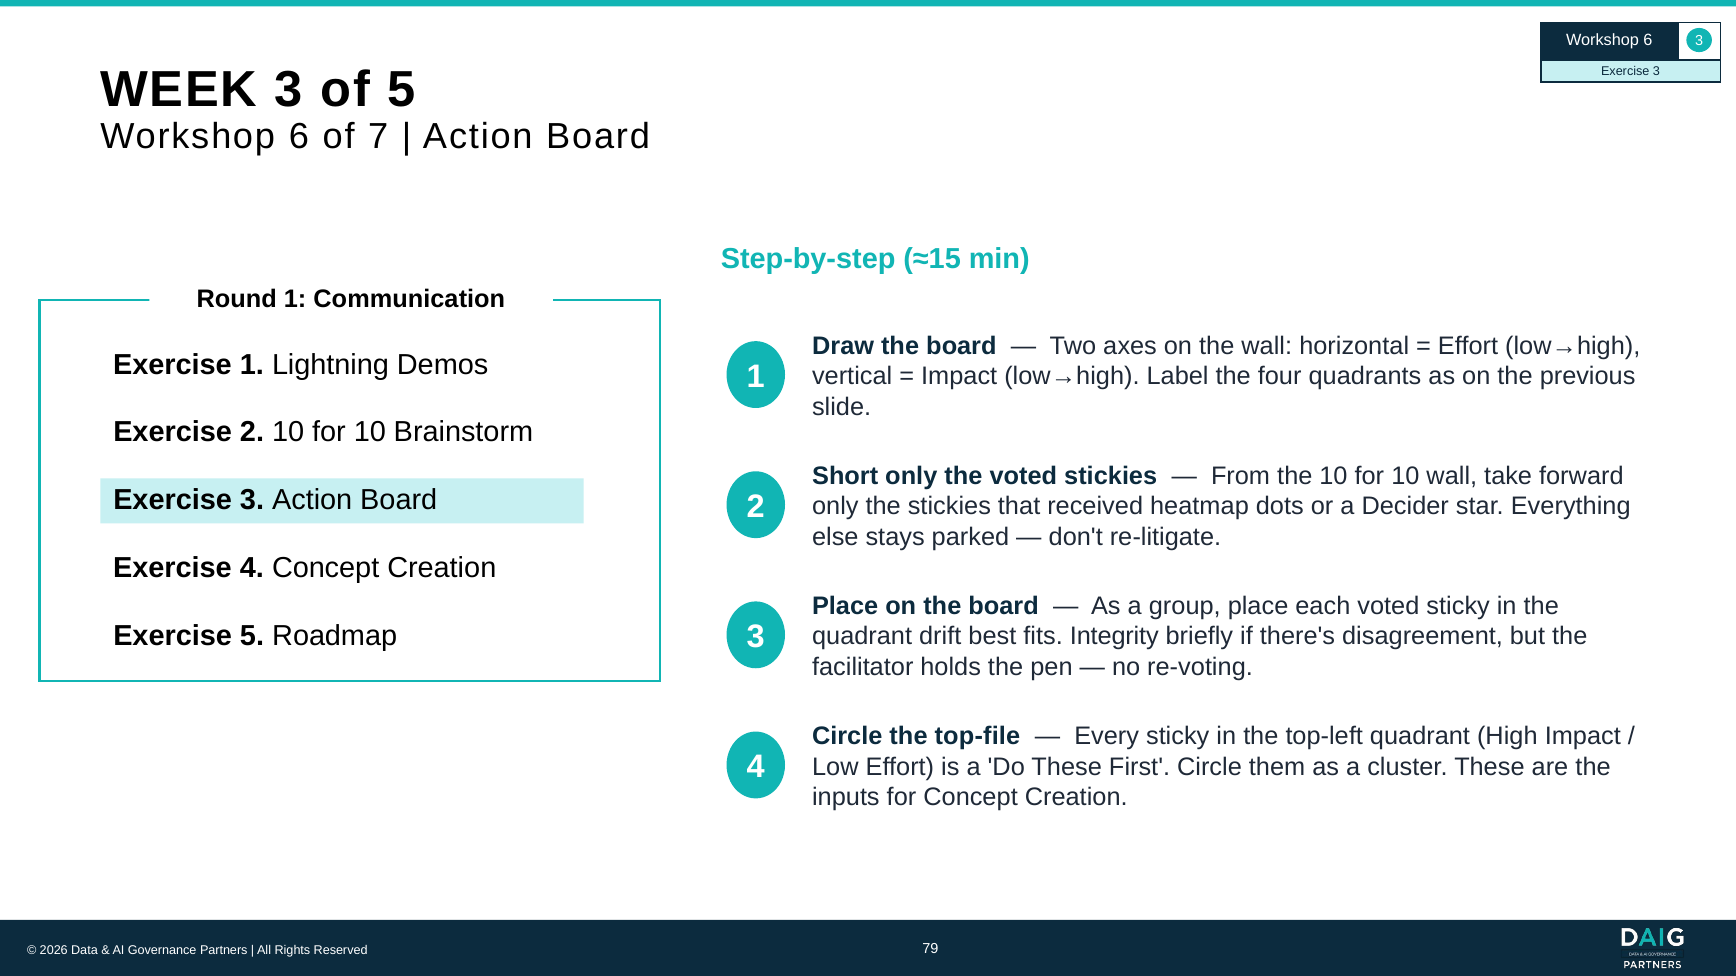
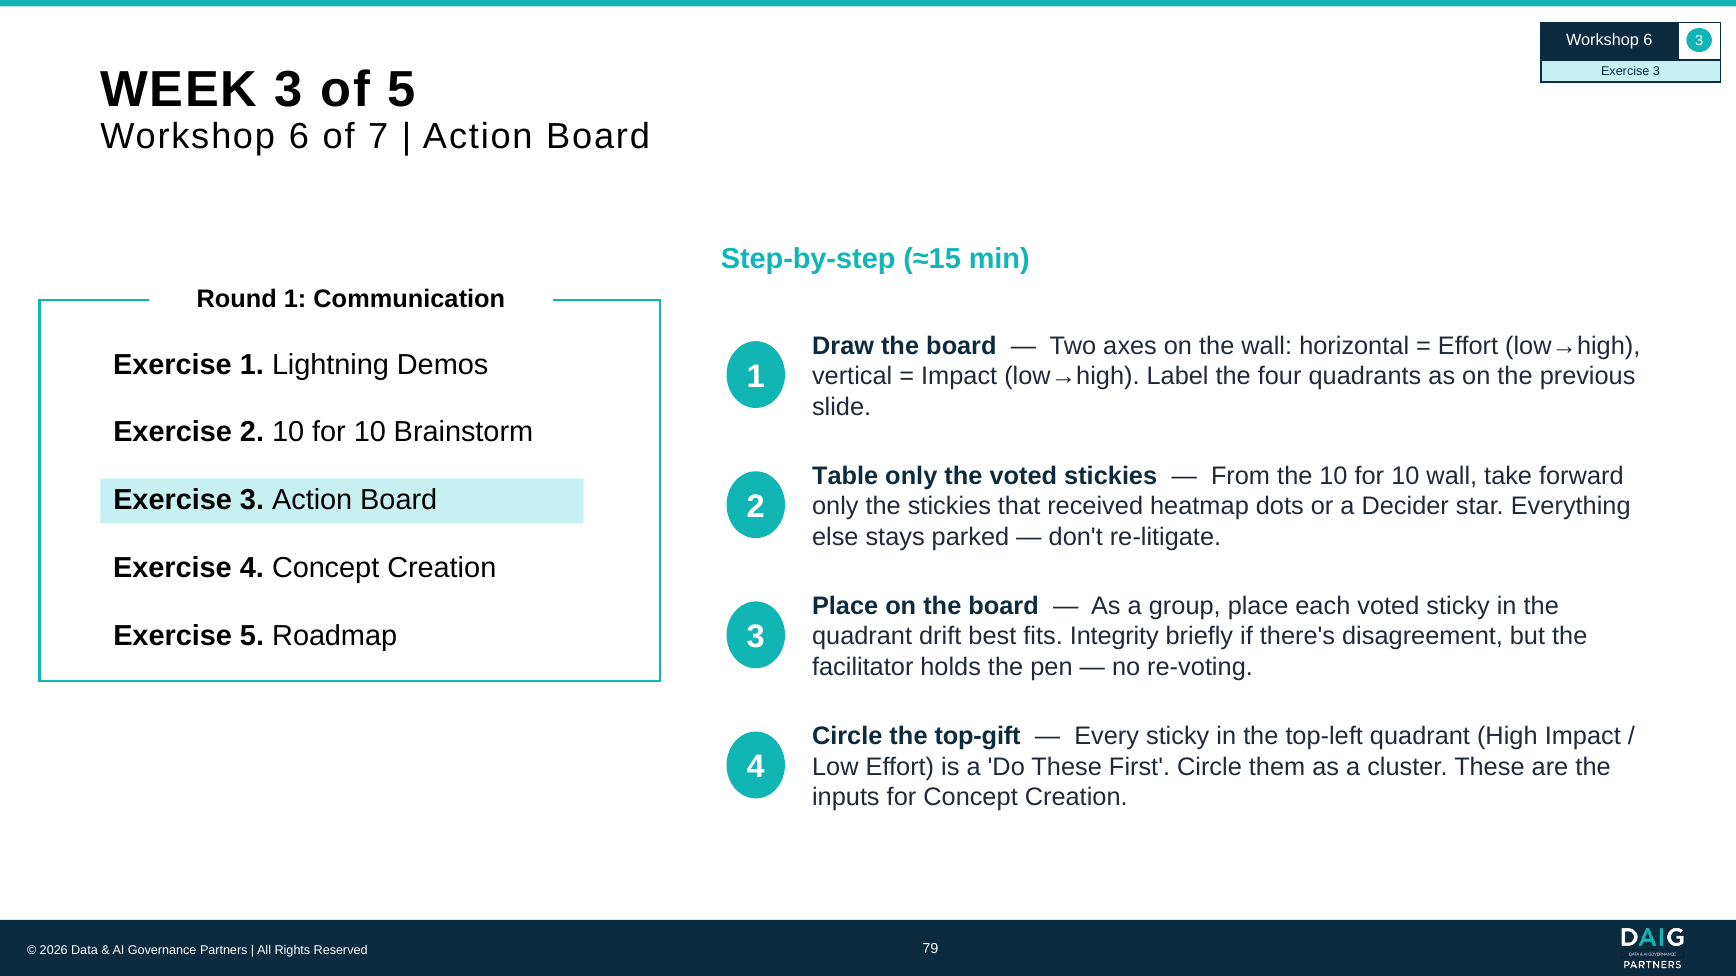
Short: Short -> Table (845, 476)
top-file: top-file -> top-gift (978, 737)
